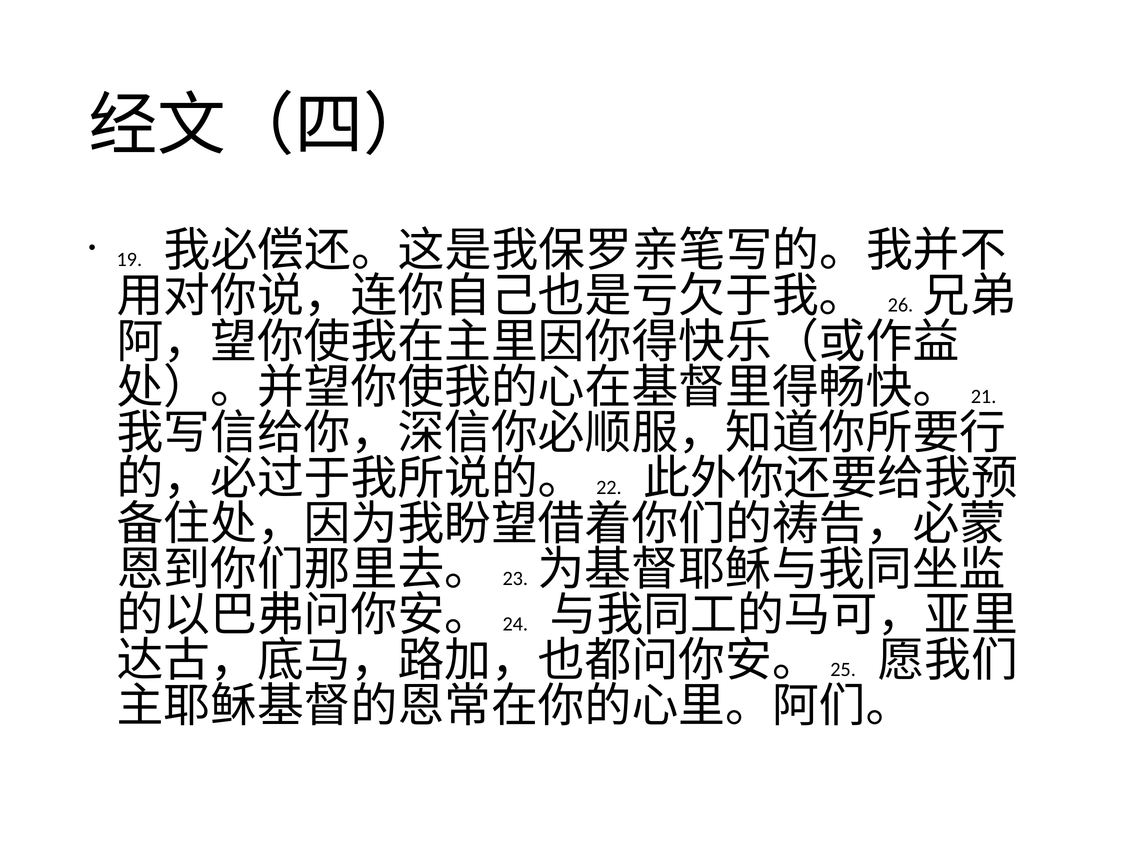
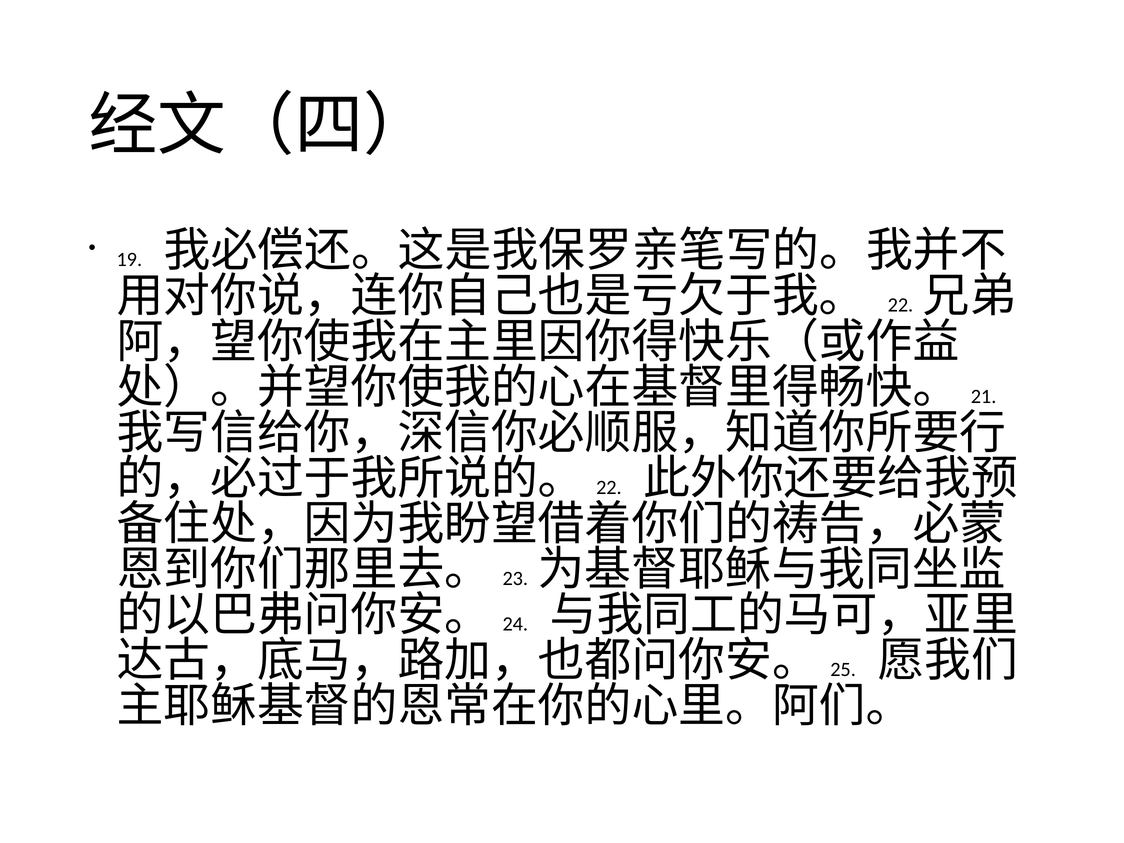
26: 26 -> 22 (900, 305)
